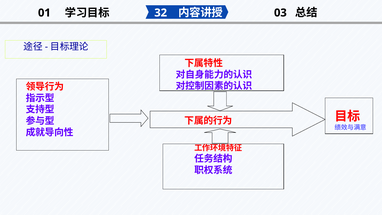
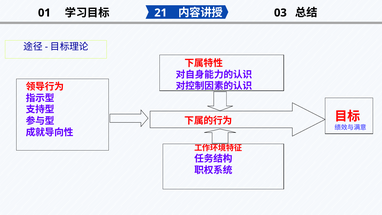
32: 32 -> 21 (161, 13)
